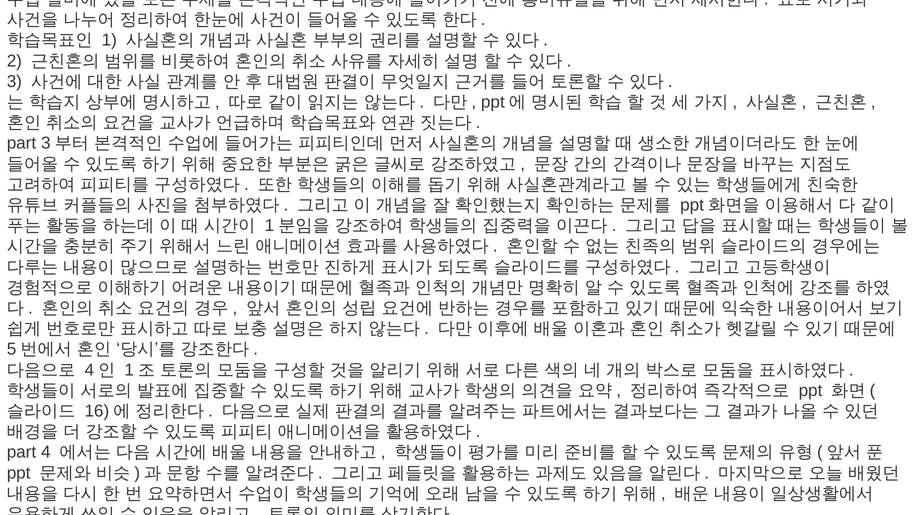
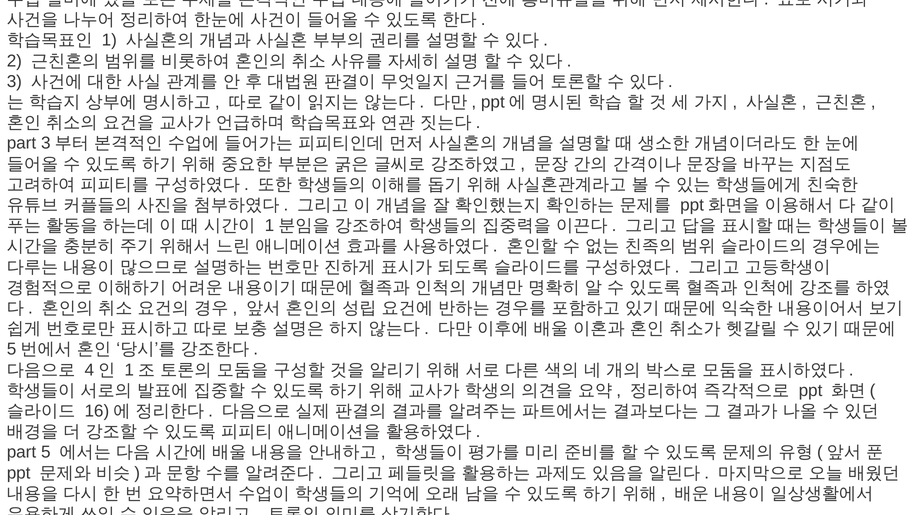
4: 4 -> 5 (46, 452)
